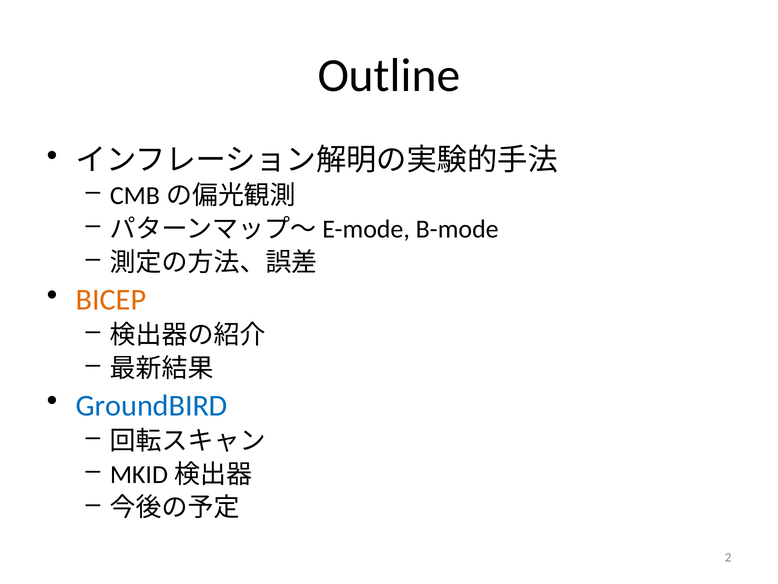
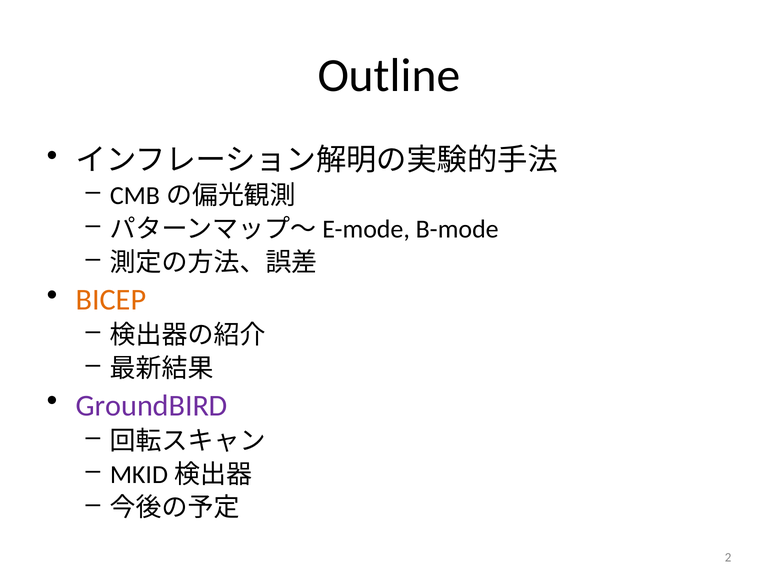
GroundBIRD colour: blue -> purple (152, 405)
